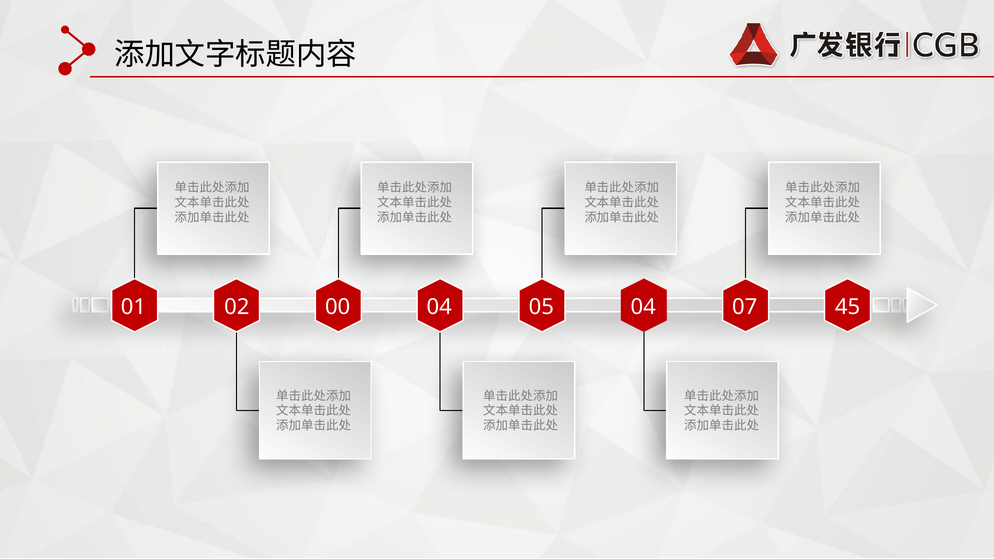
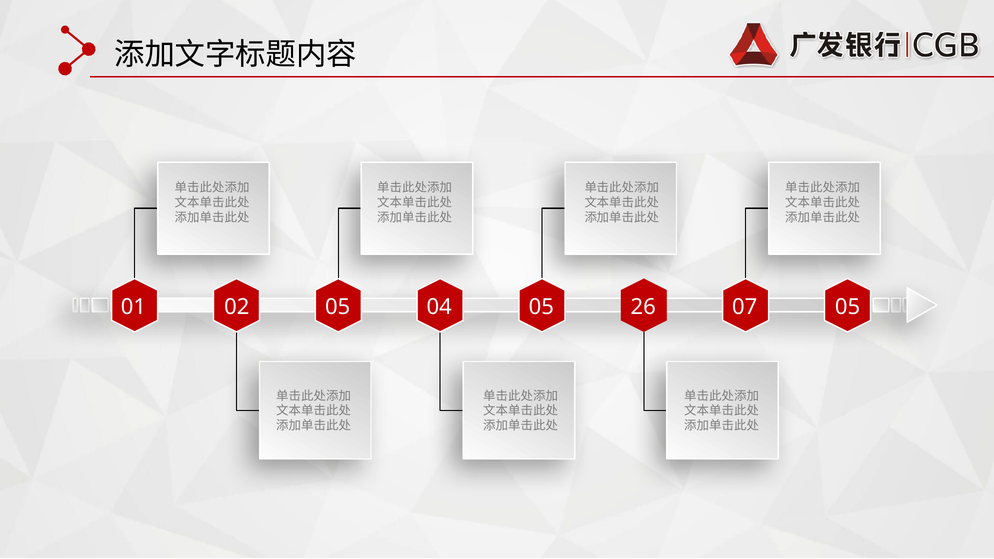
02 00: 00 -> 05 (338, 307)
05 04: 04 -> 26 (643, 307)
07 45: 45 -> 05 (848, 307)
